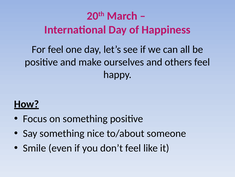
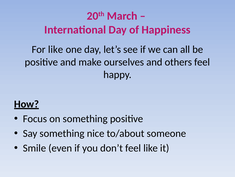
For feel: feel -> like (56, 49)
